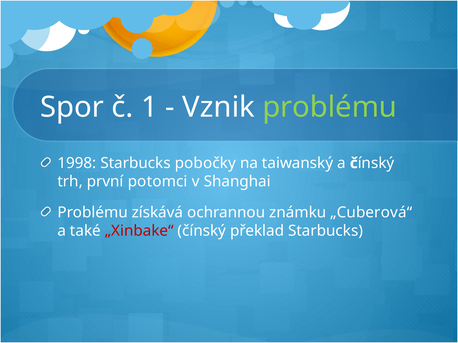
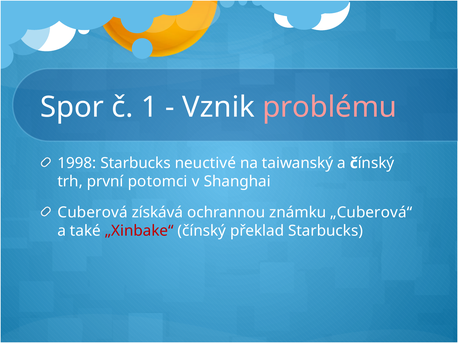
problému colour: light green -> pink (330, 107)
pobočky: pobočky -> neuctivé (205, 163)
Problému: Problému -> Cuberová (93, 213)
